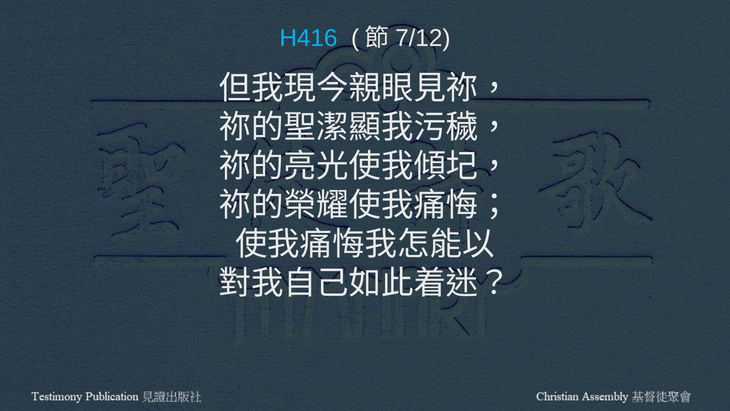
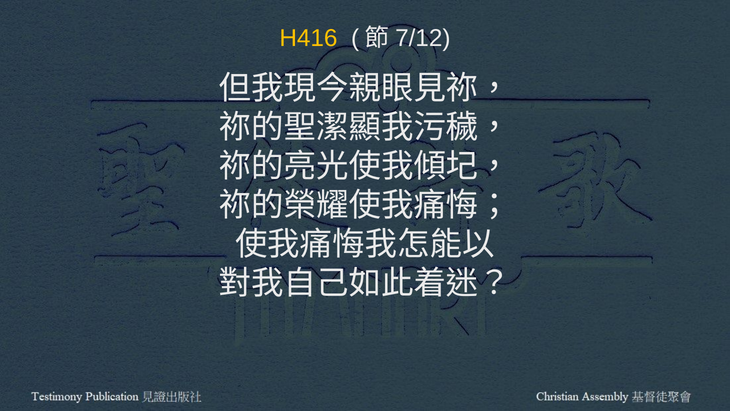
H416 colour: light blue -> yellow (308, 38)
